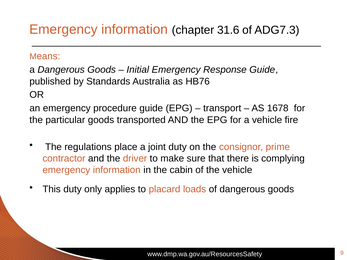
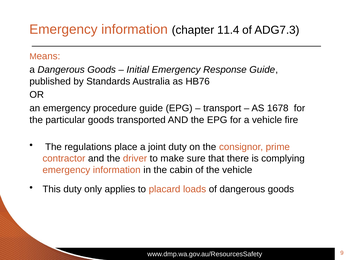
31.6: 31.6 -> 11.4 (228, 30)
